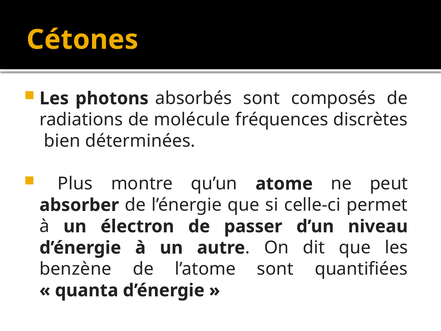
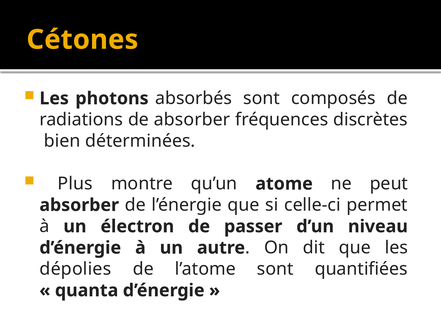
de molécule: molécule -> absorber (192, 120)
benzène: benzène -> dépolies (75, 269)
